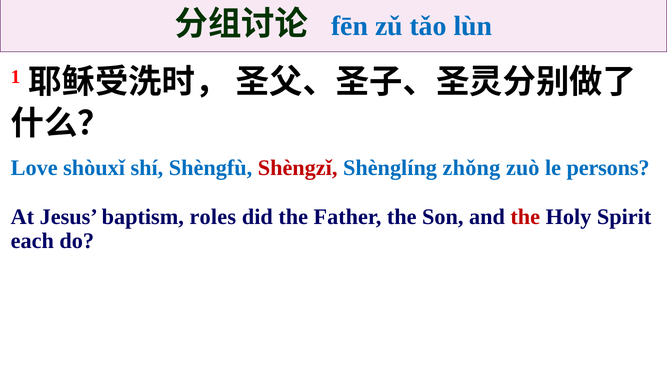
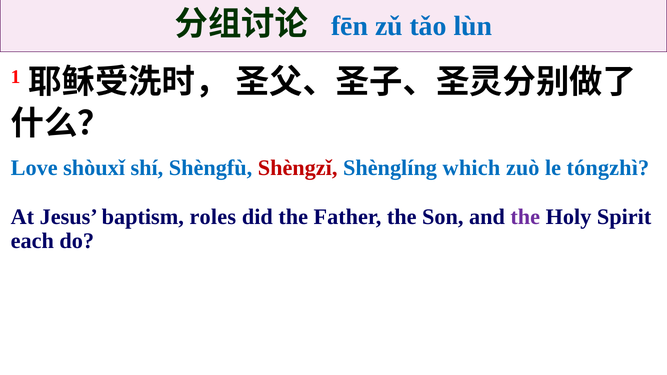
zhǒng: zhǒng -> which (471, 168)
persons: persons -> tóngzhì (608, 168)
the colour: red -> purple (525, 217)
